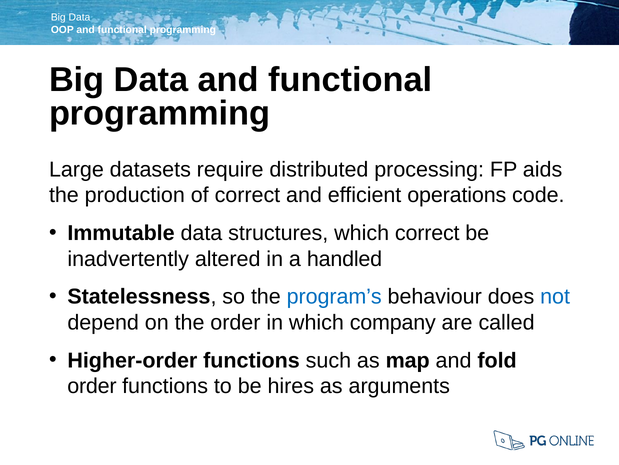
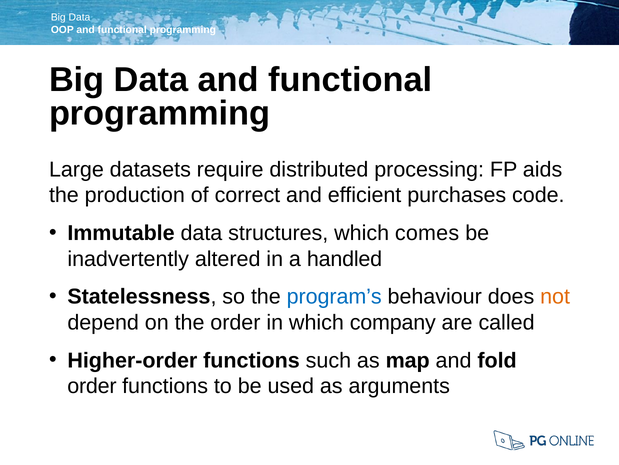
operations: operations -> purchases (457, 195)
which correct: correct -> comes (427, 233)
not colour: blue -> orange (555, 296)
hires: hires -> used (291, 386)
